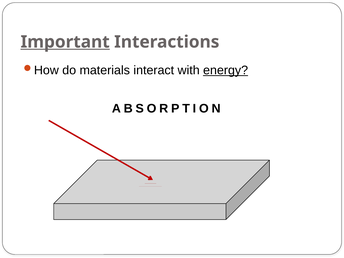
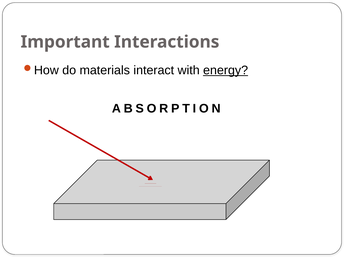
Important underline: present -> none (65, 42)
